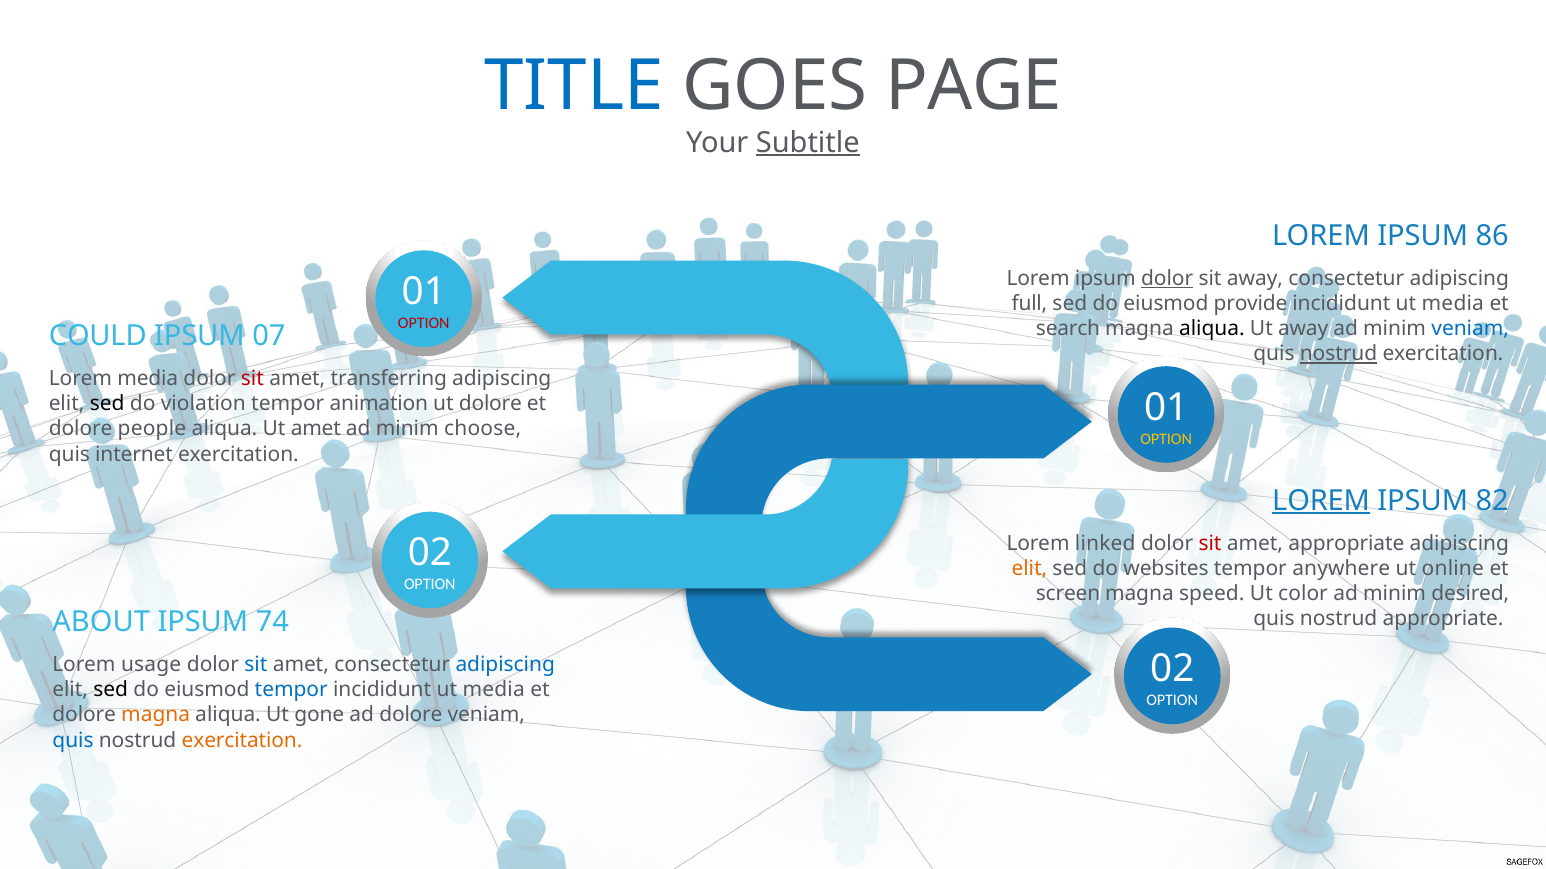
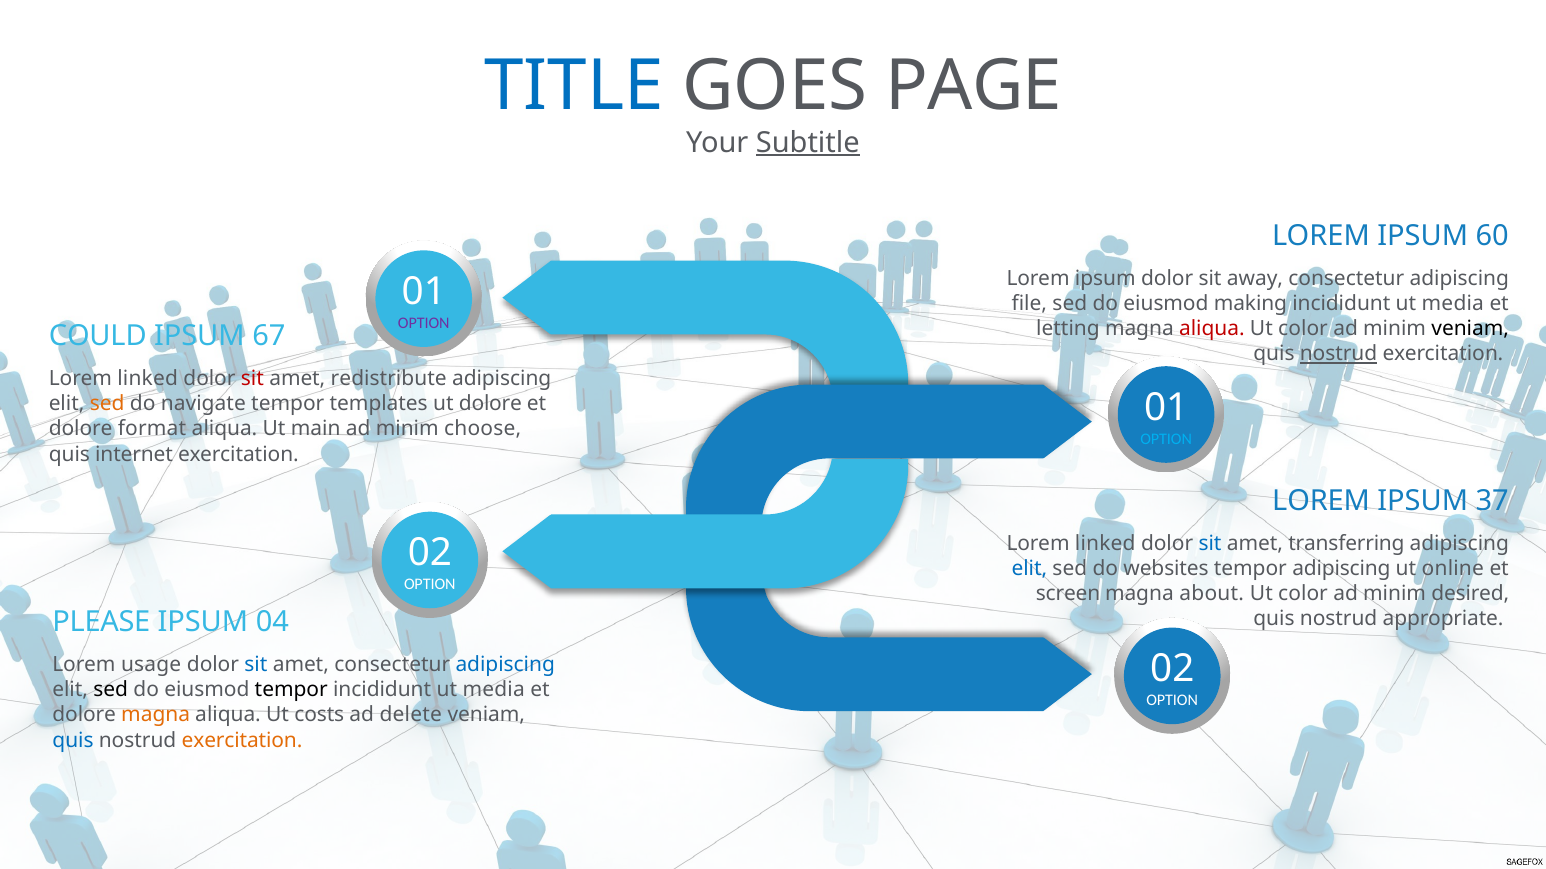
86: 86 -> 60 (1492, 236)
dolor underline: present -> none (1167, 279)
full: full -> file (1029, 304)
provide: provide -> making (1250, 304)
OPTION colour: red -> purple (424, 323)
search: search -> letting (1068, 329)
aliqua colour: black -> red (1212, 329)
away: away -> color (1303, 329)
veniam colour: blue -> black (1470, 329)
07: 07 -> 67 (269, 336)
media: media -> linked (148, 379)
transferring: transferring -> redistribute (389, 379)
sed colour: black -> orange (107, 404)
violation: violation -> navigate (203, 404)
animation: animation -> templates (379, 404)
people: people -> format (152, 429)
Ut amet: amet -> main (316, 429)
OPTION colour: yellow -> light blue (1166, 439)
LOREM underline: present -> none (1321, 501)
82: 82 -> 37 (1492, 501)
sit colour: red -> blue (1210, 544)
amet appropriate: appropriate -> transferring (1346, 544)
elit colour: orange -> blue (1029, 569)
tempor anywhere: anywhere -> adipiscing (1341, 569)
speed: speed -> about (1212, 594)
ABOUT: ABOUT -> PLEASE (101, 622)
74: 74 -> 04 (272, 622)
tempor colour: blue -> black (291, 690)
gone: gone -> costs (319, 716)
ad dolore: dolore -> delete (411, 716)
